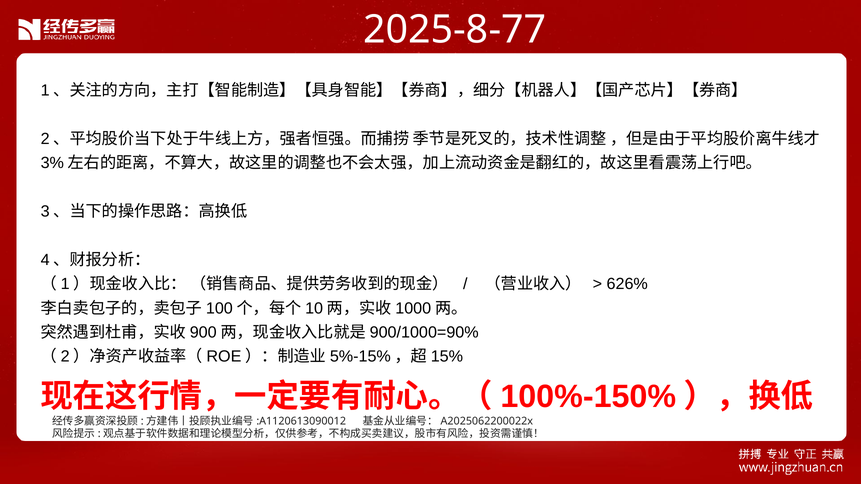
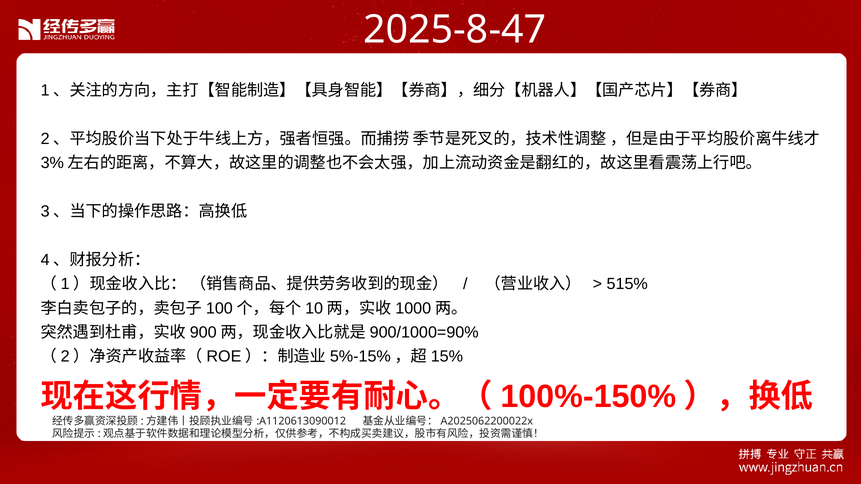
2025-8-77: 2025-8-77 -> 2025-8-47 (455, 30)
626%: 626% -> 515% (627, 284)
